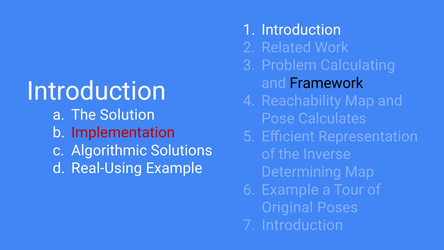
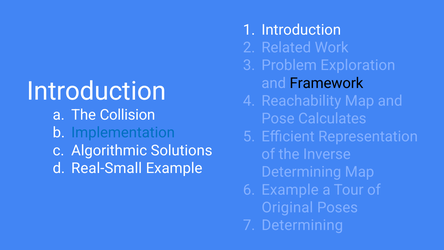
Calculating: Calculating -> Exploration (358, 65)
Solution: Solution -> Collision (127, 115)
Implementation colour: red -> blue (123, 133)
Real-Using: Real-Using -> Real-Small (107, 168)
Introduction: Introduction -> Determining (302, 225)
